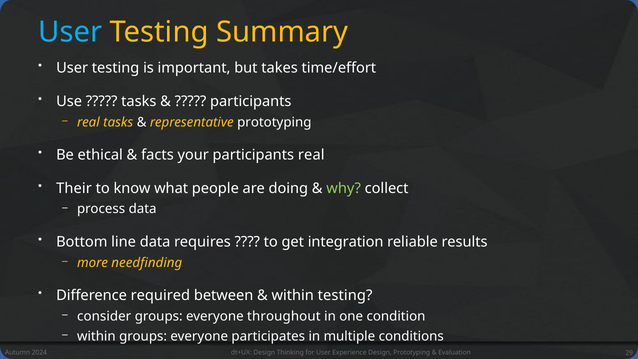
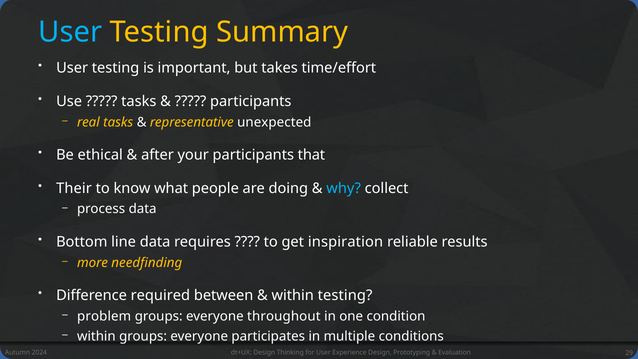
representative prototyping: prototyping -> unexpected (274, 122)
facts: facts -> after (157, 155)
participants real: real -> that (311, 155)
why colour: light green -> light blue (344, 188)
integration: integration -> inspiration (346, 242)
consider: consider -> problem (104, 316)
